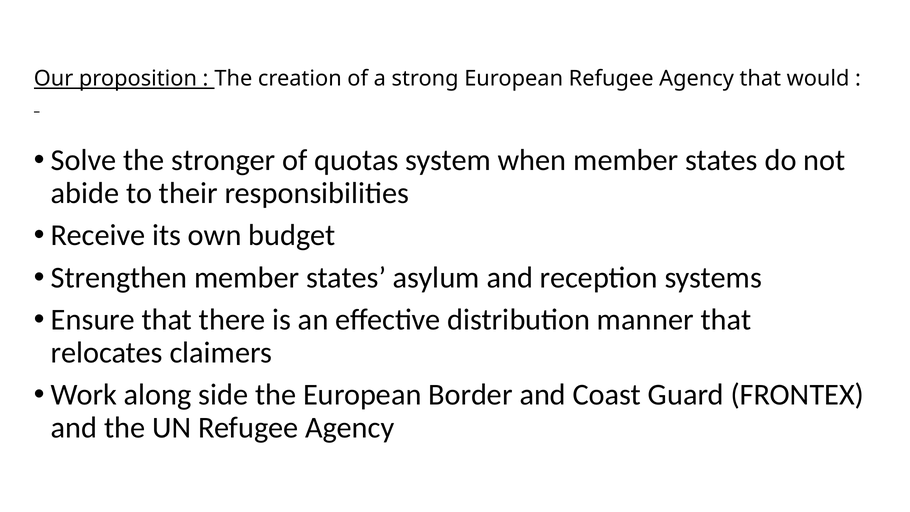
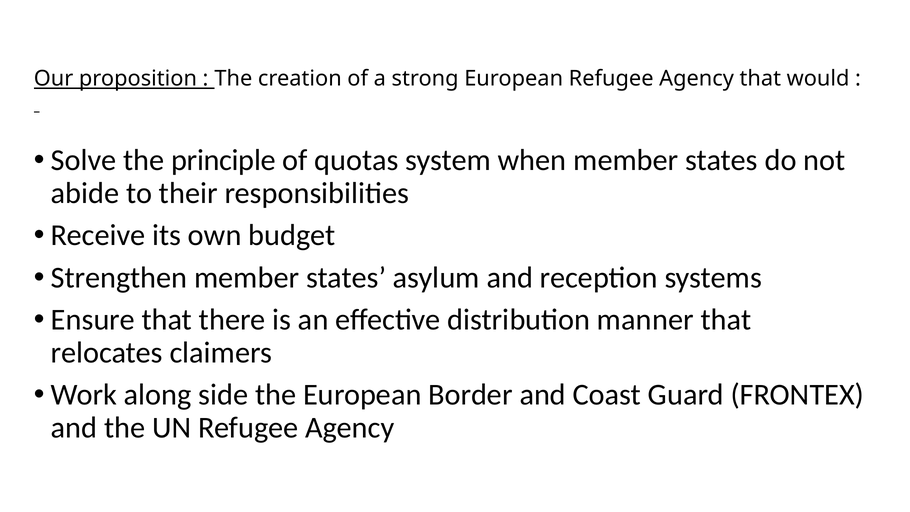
stronger: stronger -> principle (223, 160)
